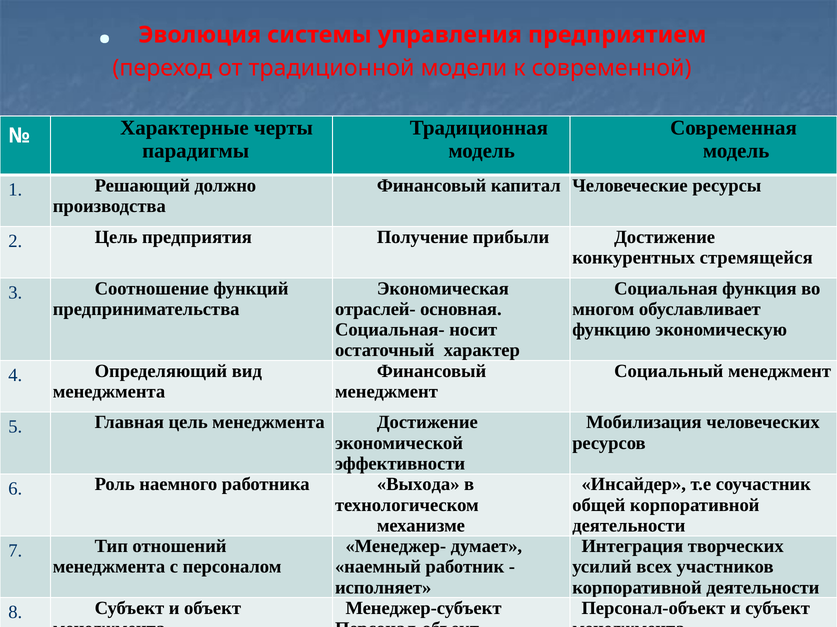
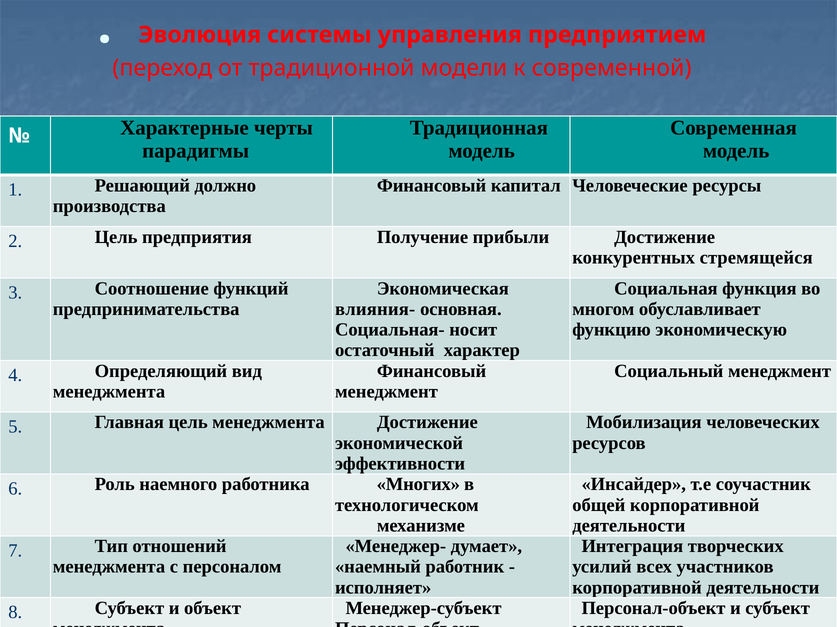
отраслей-: отраслей- -> влияния- (375, 309)
Выхода: Выхода -> Многих (418, 485)
